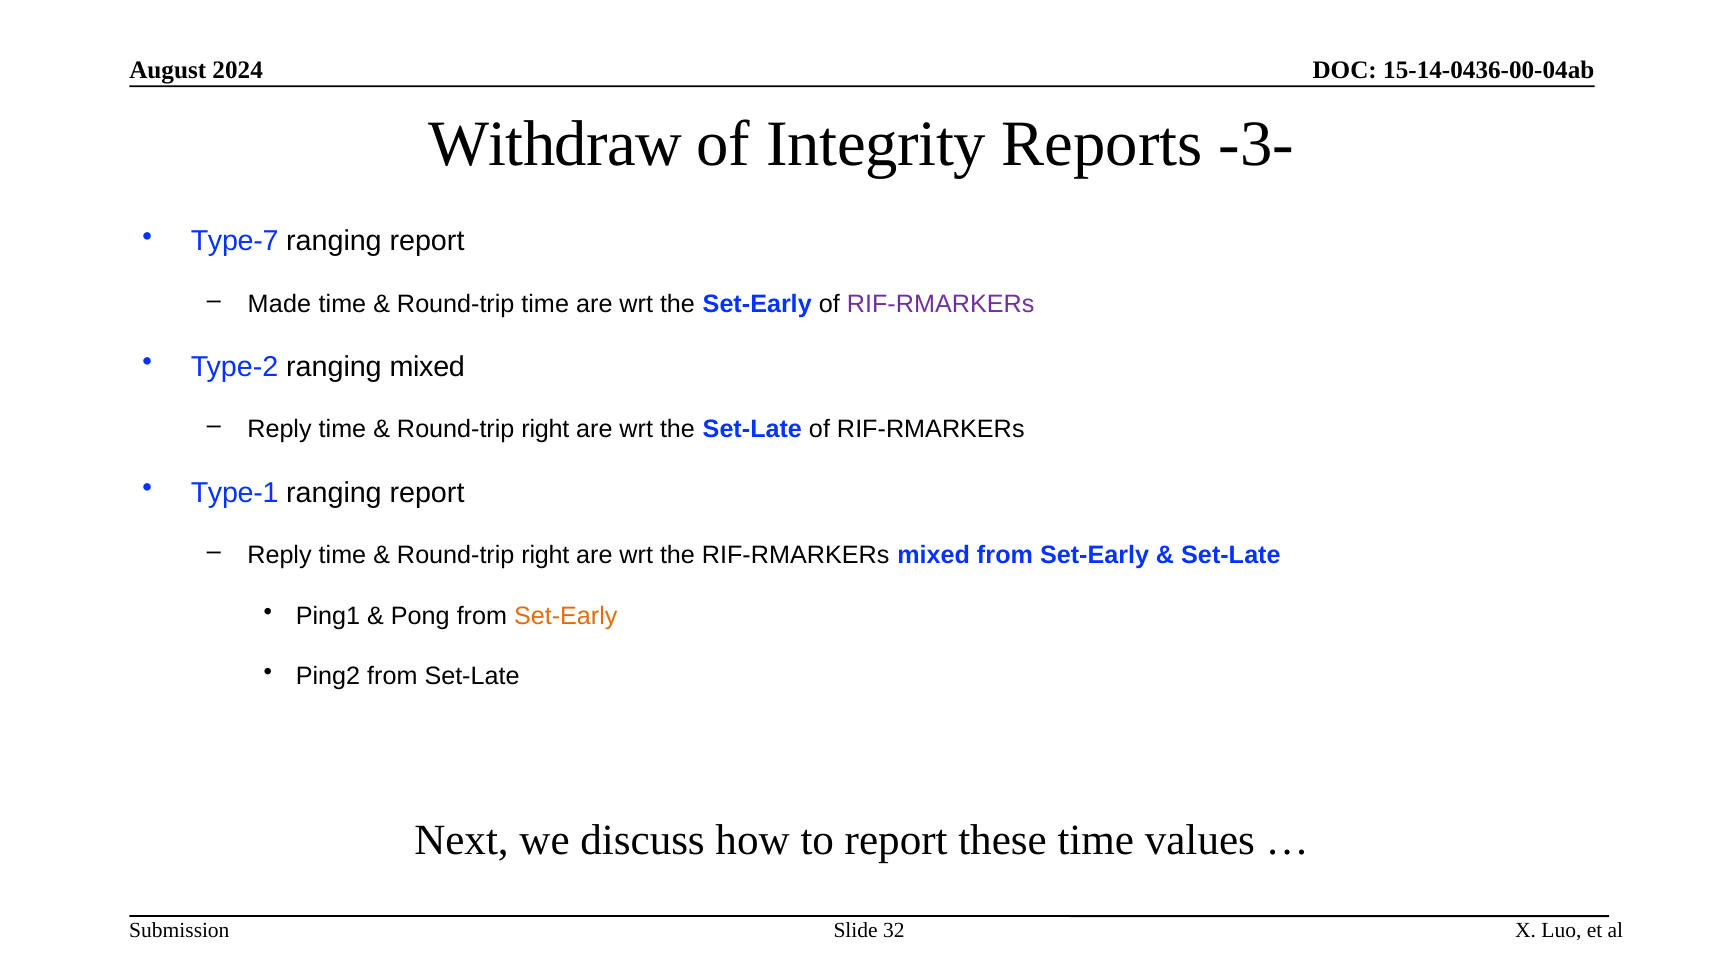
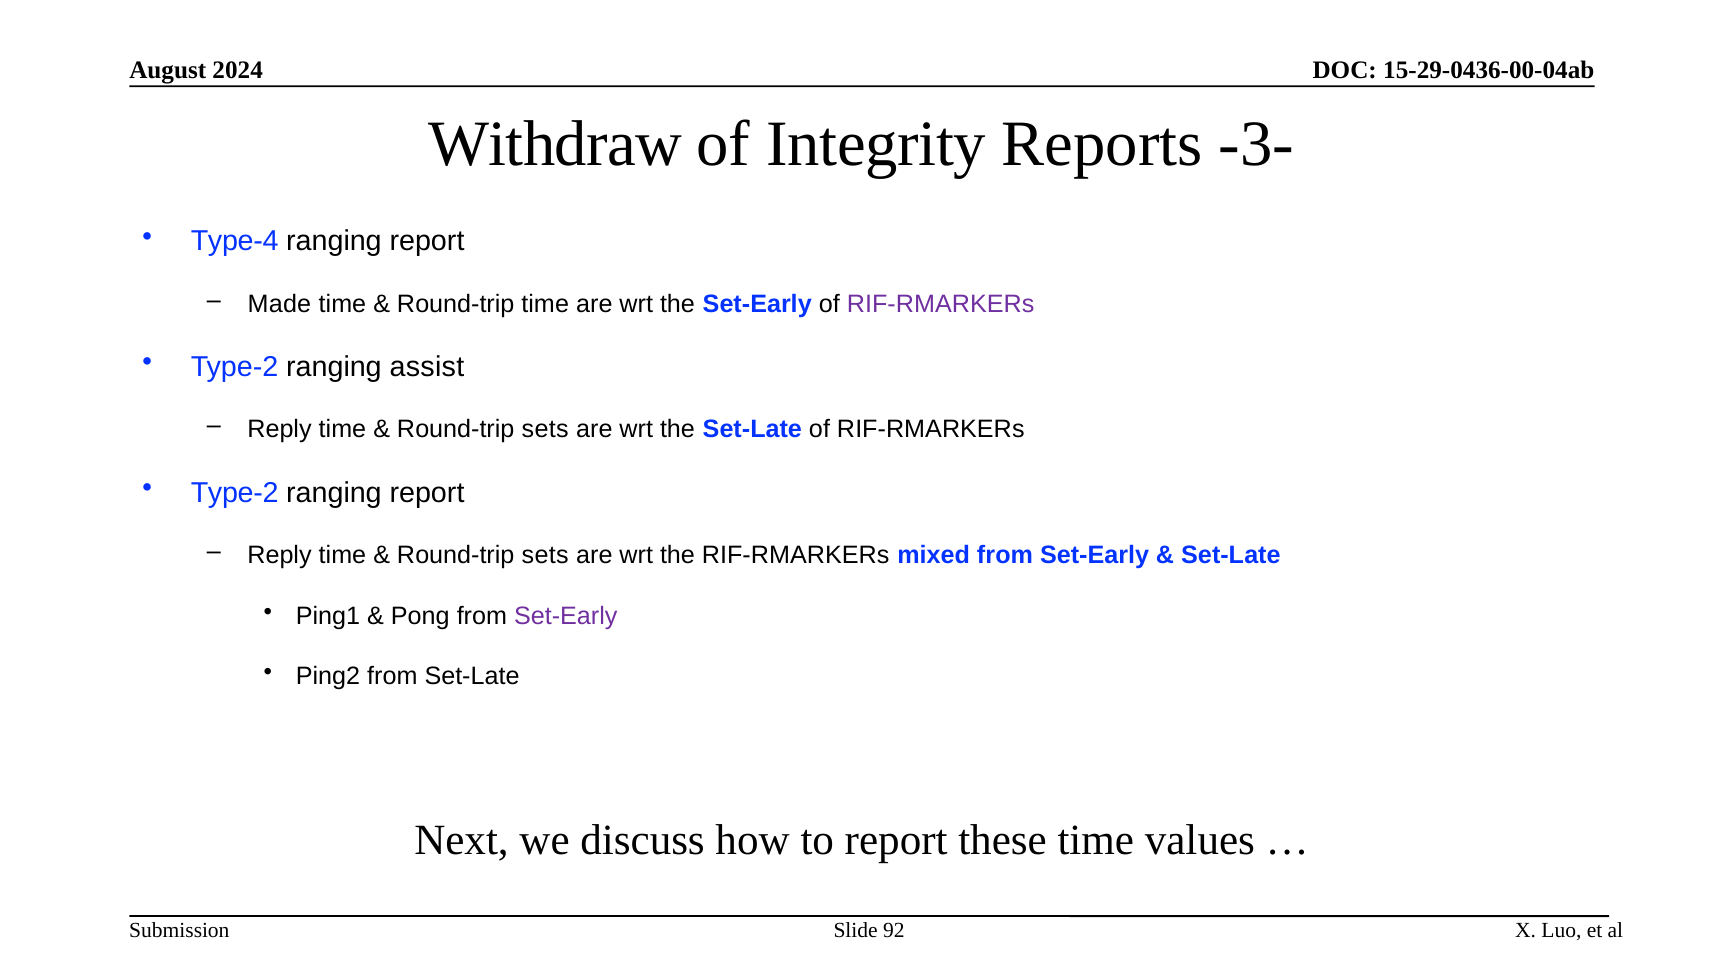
15-14-0436-00-04ab: 15-14-0436-00-04ab -> 15-29-0436-00-04ab (1489, 71)
Type-7: Type-7 -> Type-4 (235, 241)
ranging mixed: mixed -> assist (427, 367)
right: right -> sets (545, 429)
Type-1: Type-1 -> Type-2 (235, 492)
right: right -> sets (545, 555)
Set-Early colour: orange -> purple (566, 616)
32: 32 -> 92 (894, 930)
